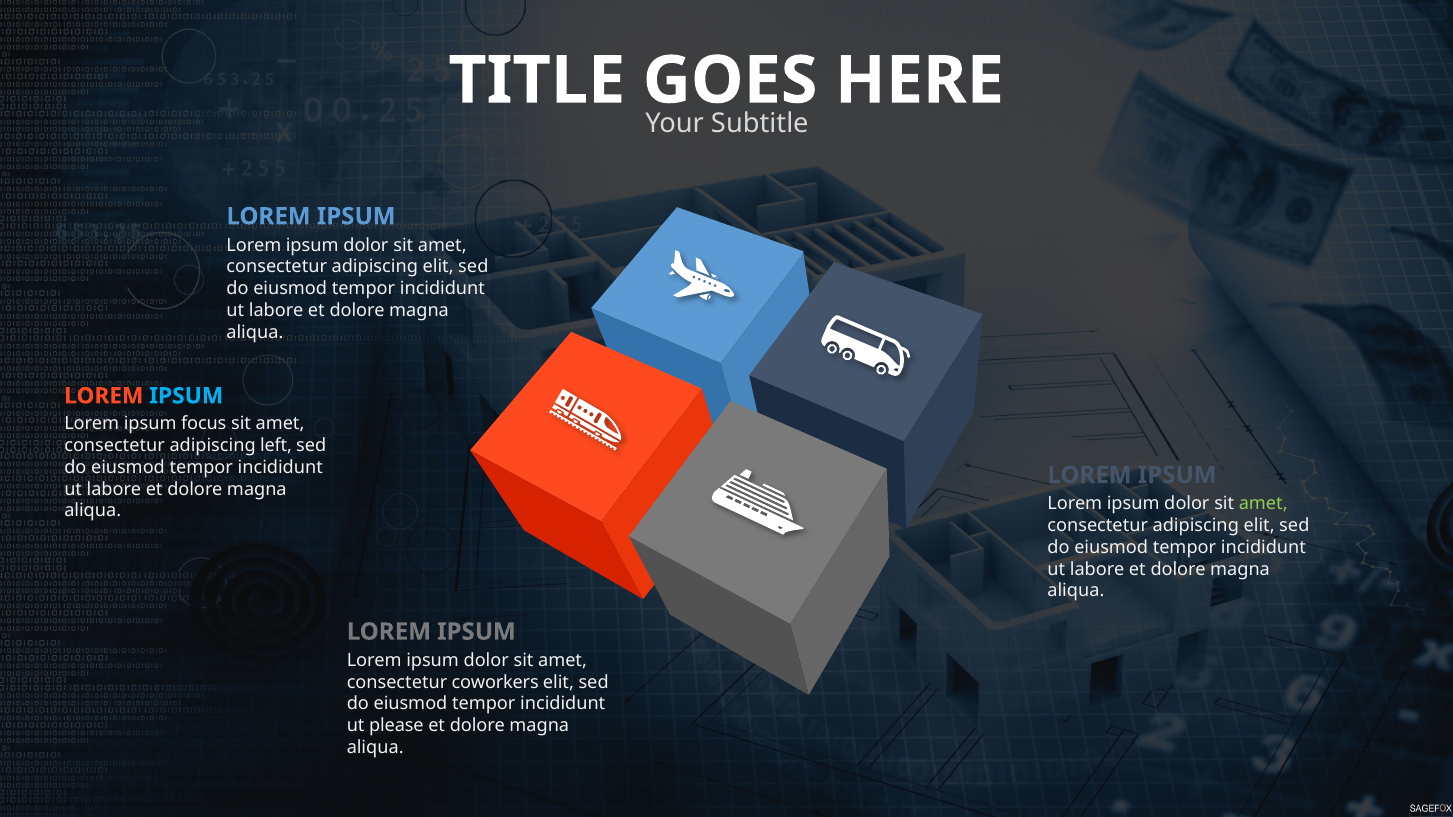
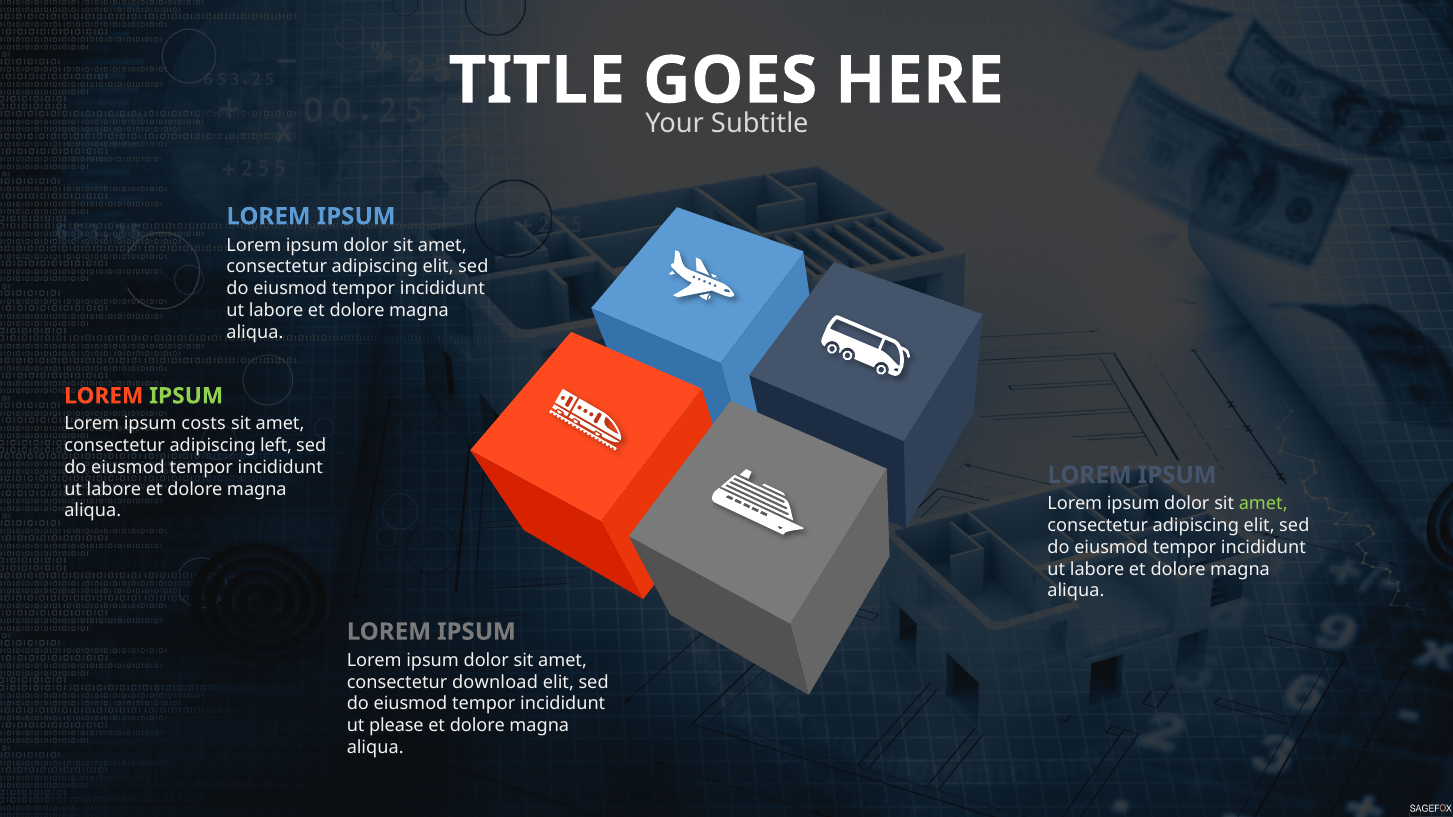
IPSUM colour: light blue -> light green (186, 396)
focus: focus -> costs (204, 424)
coworkers: coworkers -> download (495, 682)
